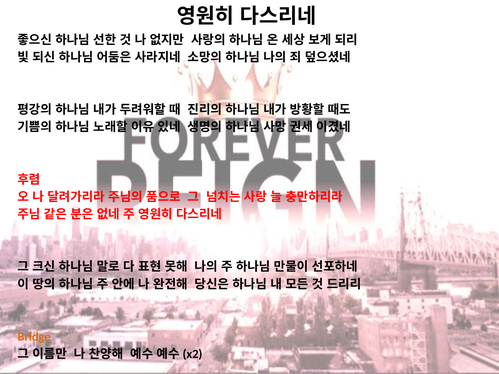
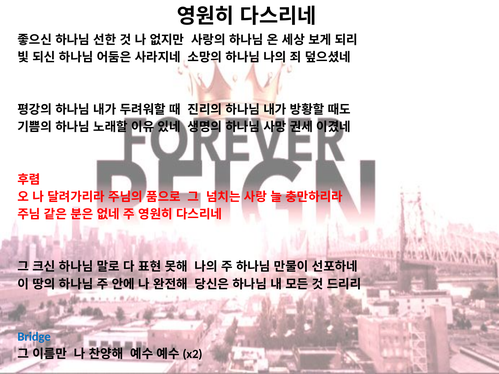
Bridge colour: orange -> blue (34, 337)
